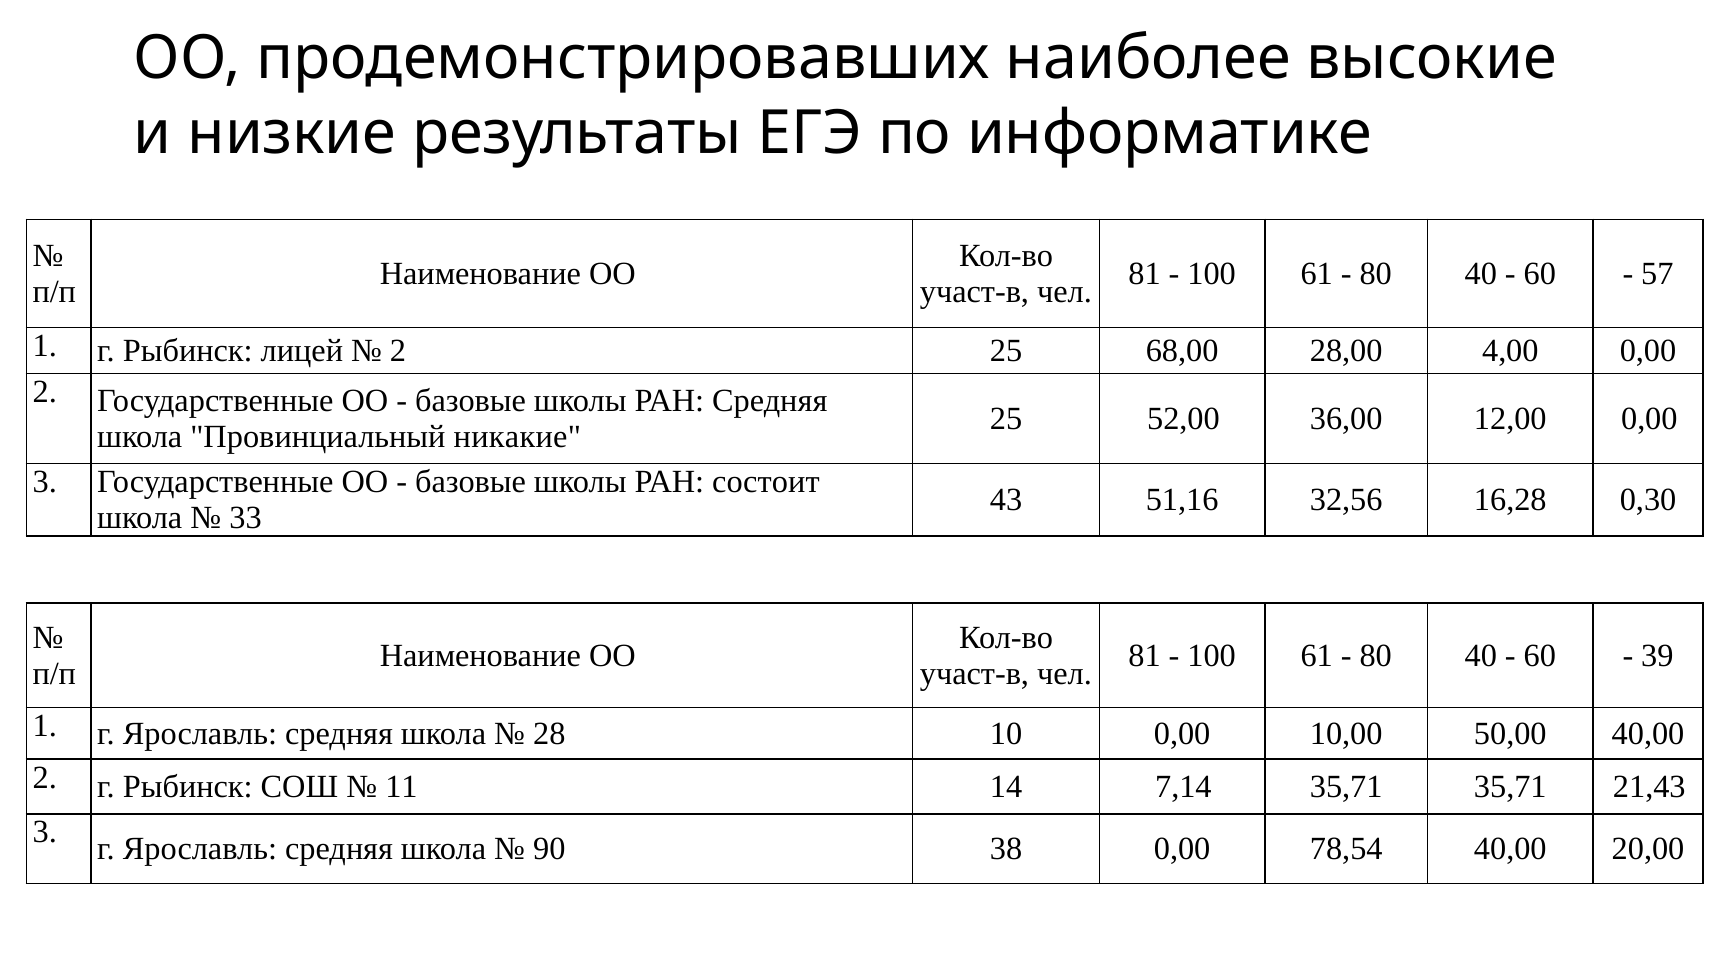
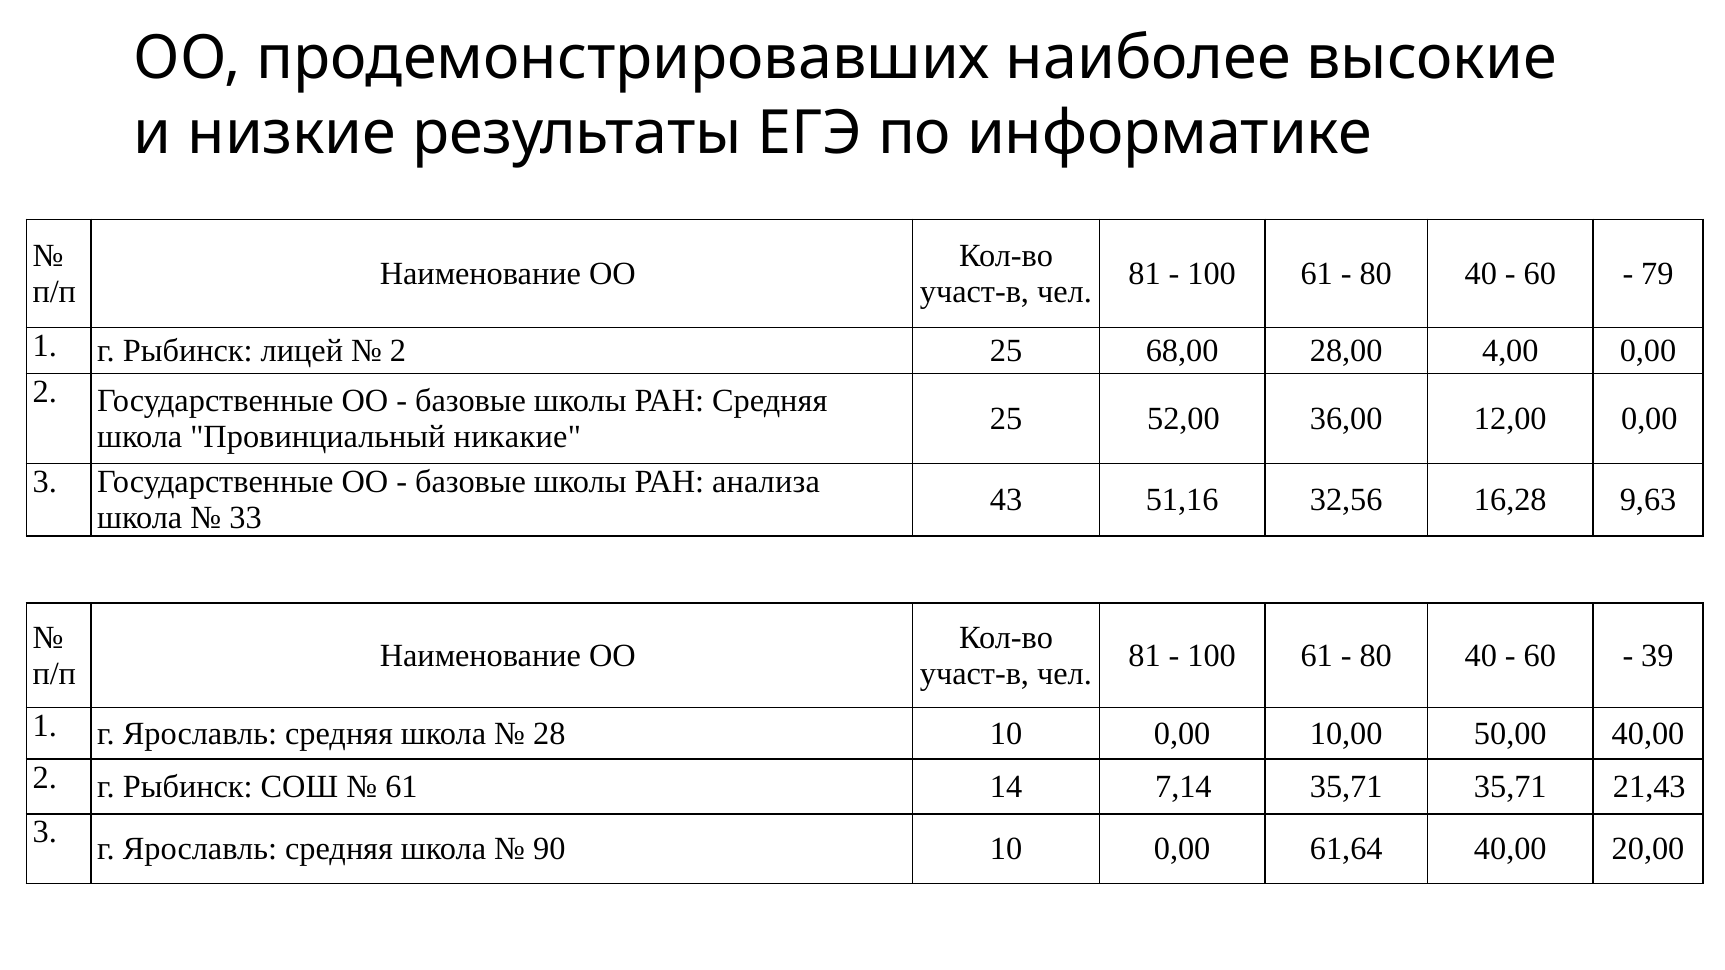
57: 57 -> 79 (1657, 274)
состоит: состоит -> анализа (766, 482)
0,30: 0,30 -> 9,63 (1648, 500)
11: 11 -> 61 (401, 787)
90 38: 38 -> 10 (1006, 849)
78,54: 78,54 -> 61,64 (1346, 849)
